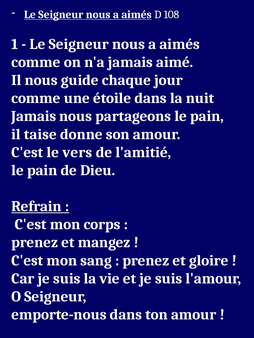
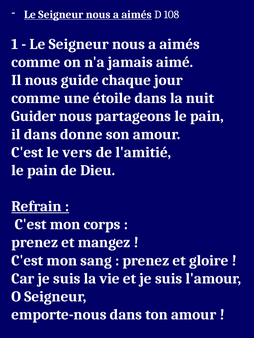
Jamais: Jamais -> Guider (34, 116)
il taise: taise -> dans (40, 135)
